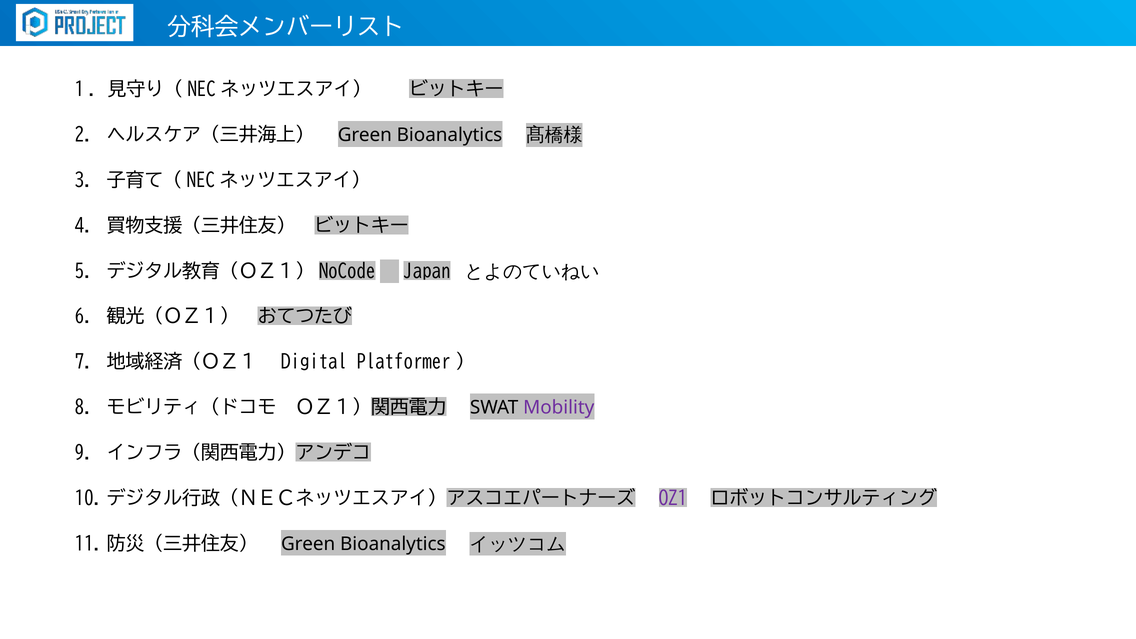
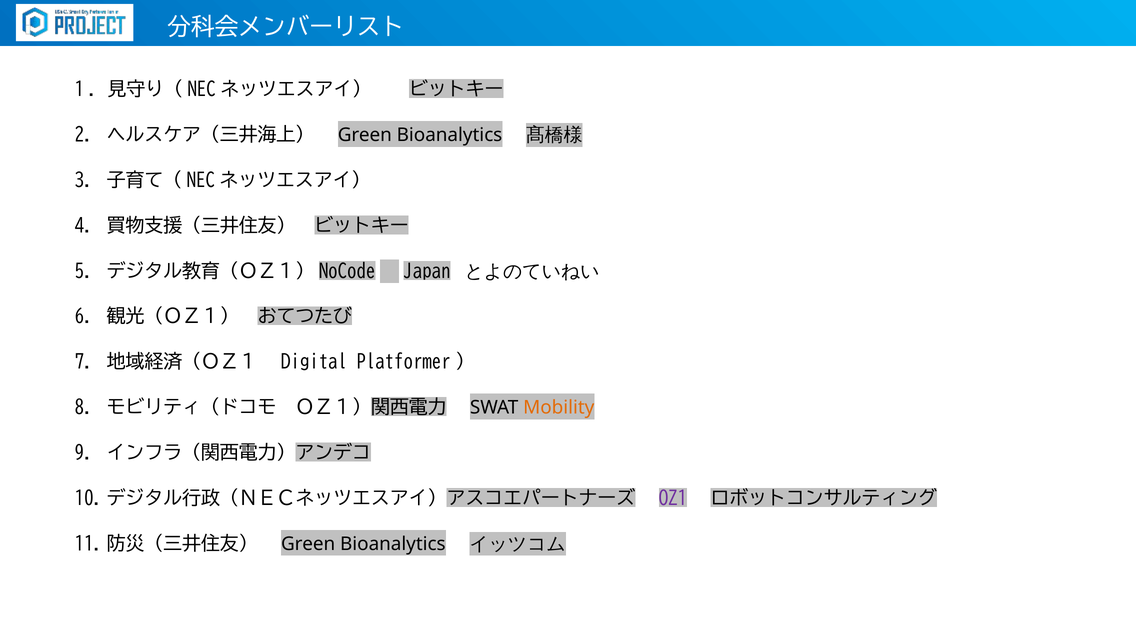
Mobility colour: purple -> orange (559, 408)
